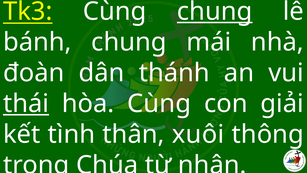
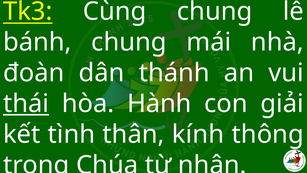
chung underline: present -> none (215, 11)
hòa Cùng: Cùng -> Hành (159, 103)
xuôi: xuôi -> kính (198, 134)
